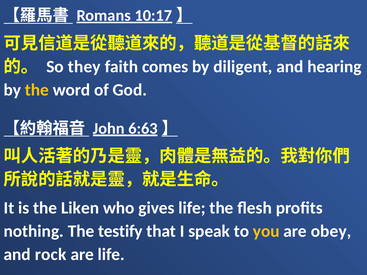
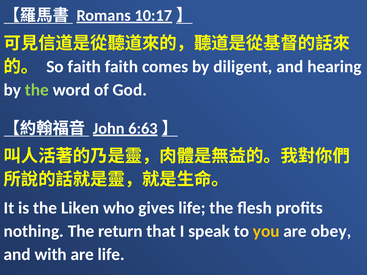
So they: they -> faith (84, 67)
the colour: yellow -> light green (37, 90)
testify: testify -> return (120, 231)
rock: rock -> with (51, 255)
